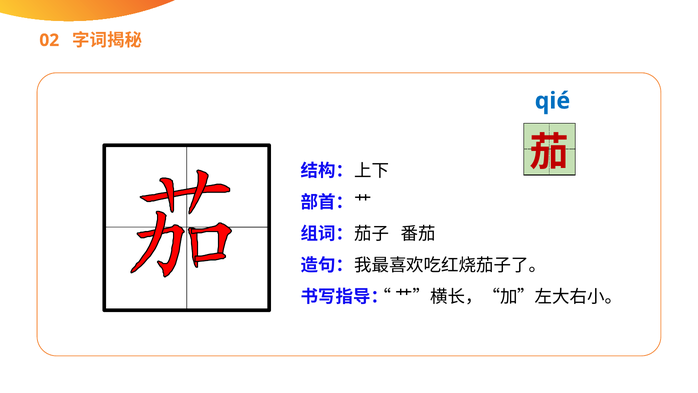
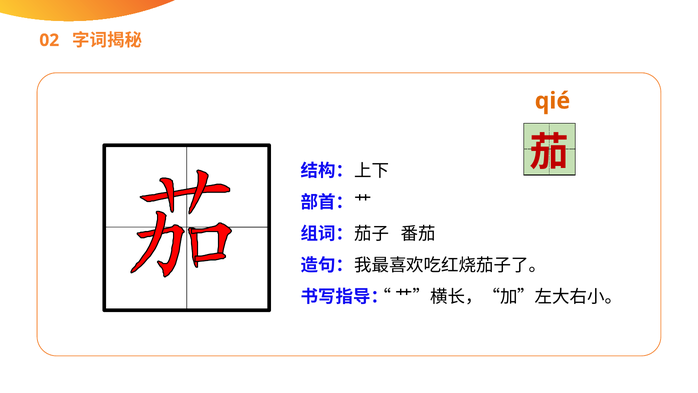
qié colour: blue -> orange (552, 101)
